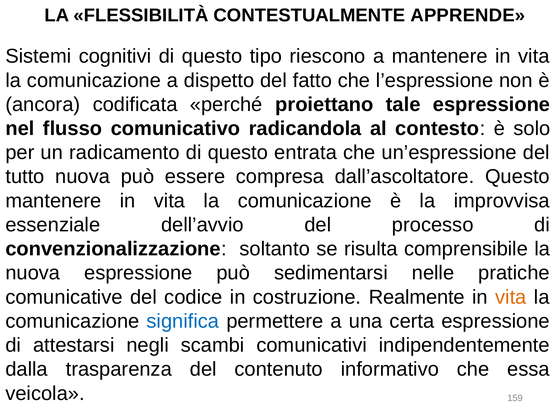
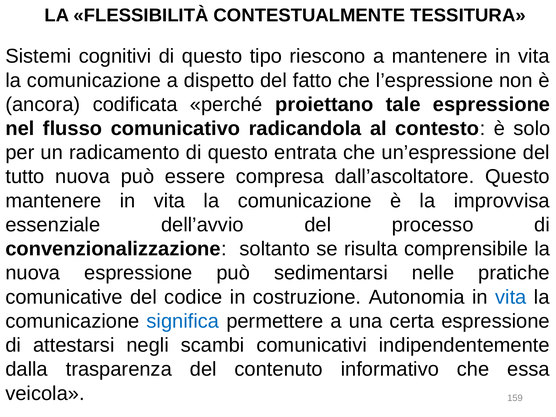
APPRENDE: APPRENDE -> TESSITURA (468, 15)
Realmente: Realmente -> Autonomia (417, 297)
vita colour: orange -> blue (511, 297)
